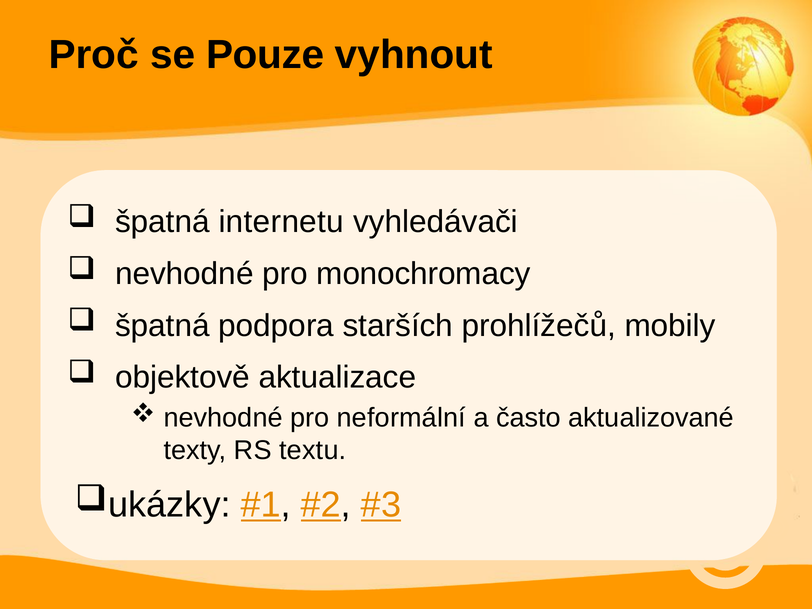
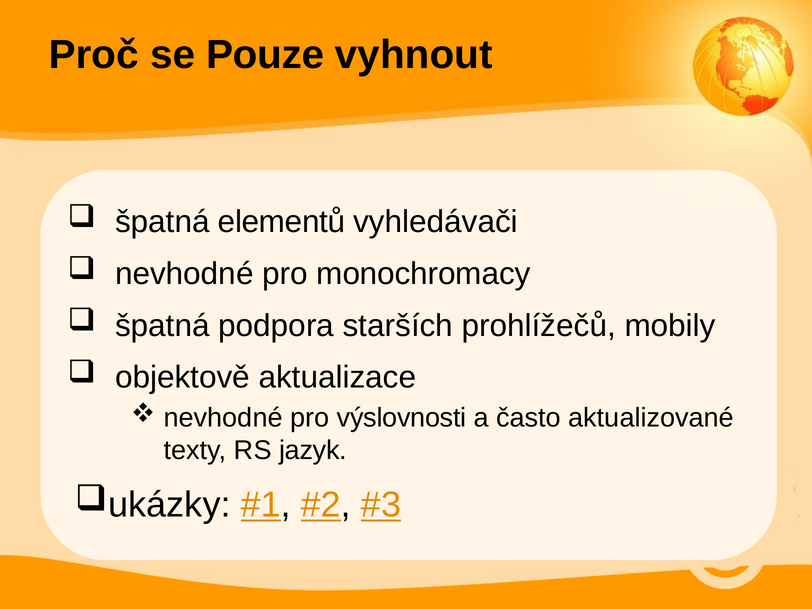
internetu: internetu -> elementů (282, 222)
neformální: neformální -> výslovnosti (402, 418)
textu: textu -> jazyk (313, 450)
